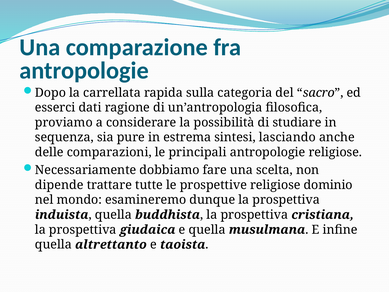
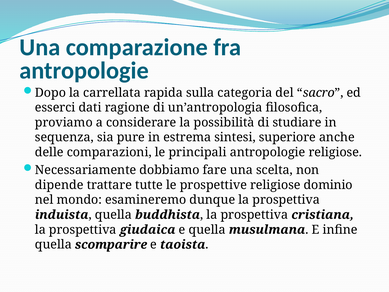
lasciando: lasciando -> superiore (287, 137)
altrettanto: altrettanto -> scomparire (111, 244)
